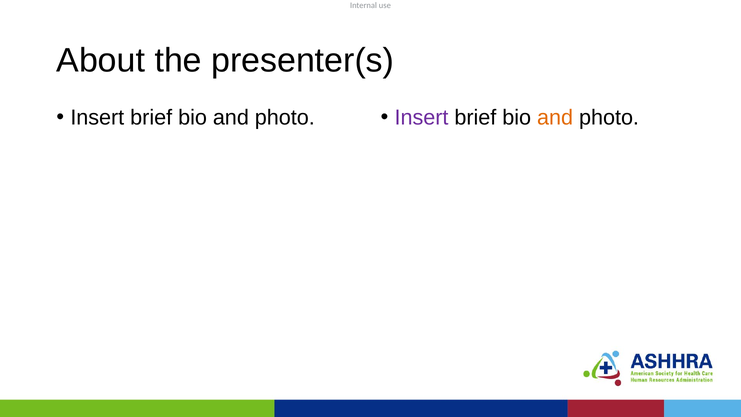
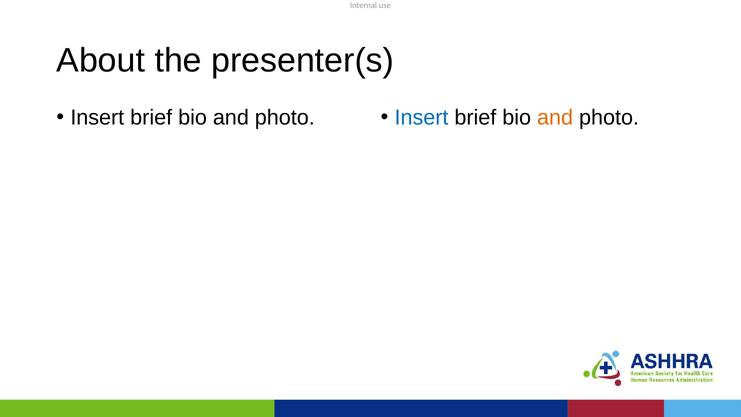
Insert colour: purple -> blue (422, 117)
